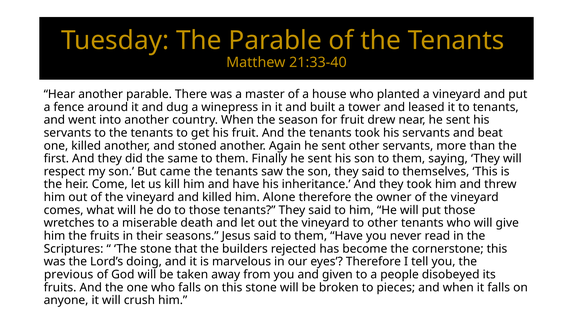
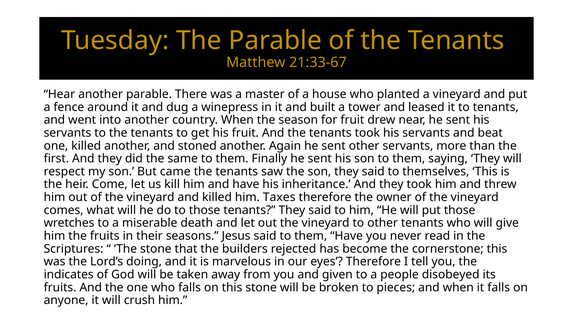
21:33-40: 21:33-40 -> 21:33-67 (318, 62)
Alone: Alone -> Taxes (279, 197)
previous: previous -> indicates (69, 275)
